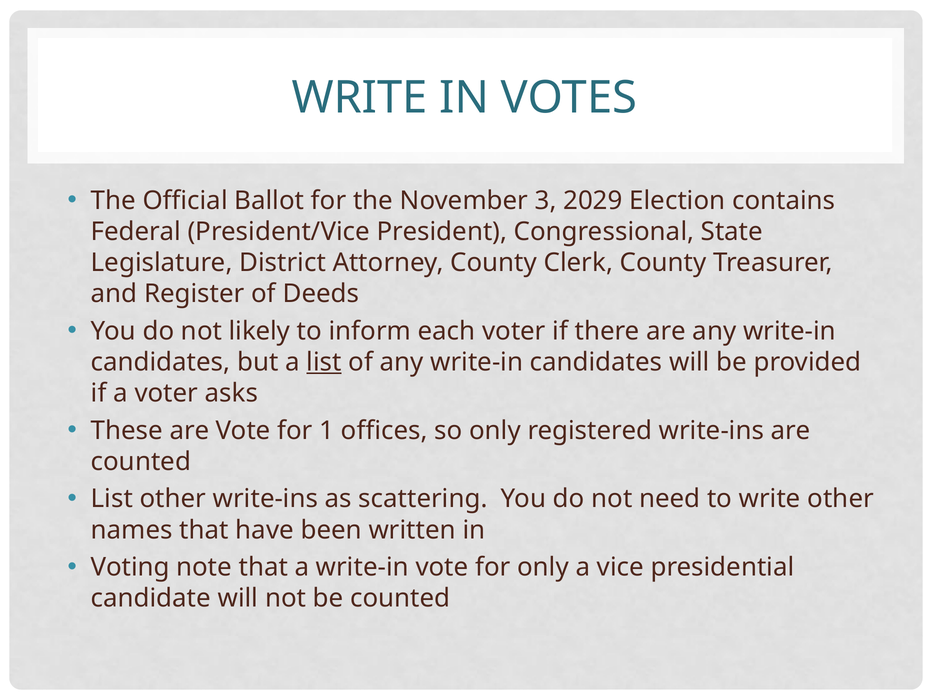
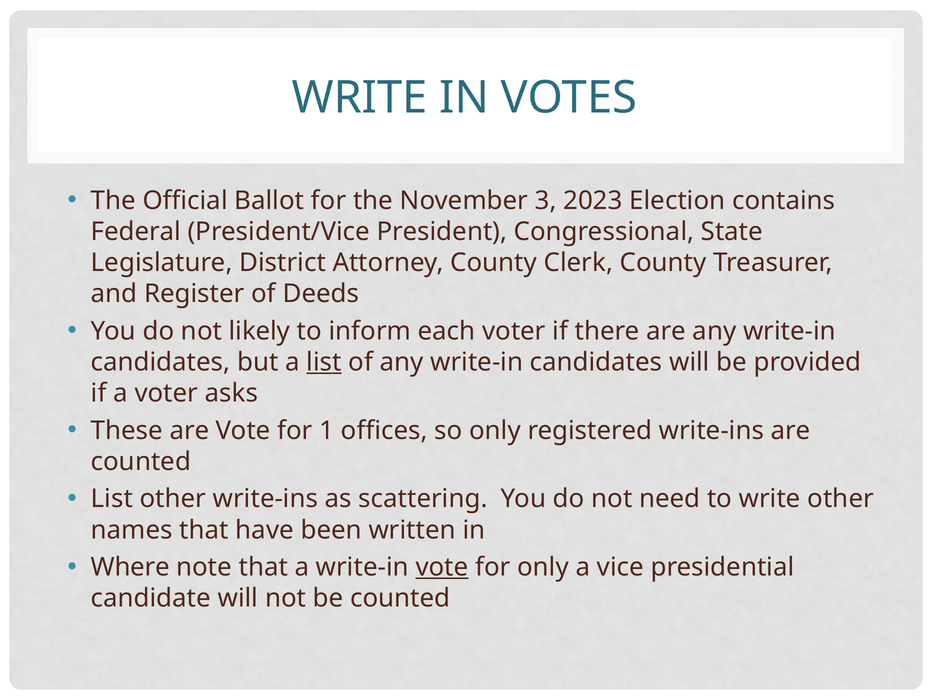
2029: 2029 -> 2023 (593, 201)
Voting: Voting -> Where (130, 567)
vote underline: none -> present (442, 567)
